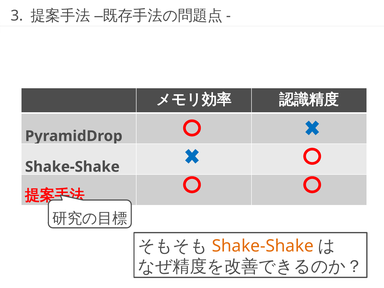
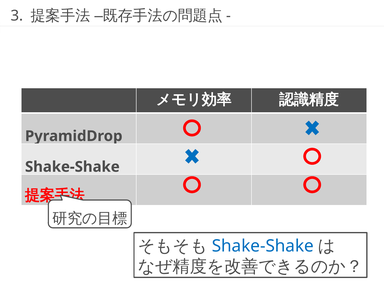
Shake-Shake colour: orange -> blue (263, 246)
